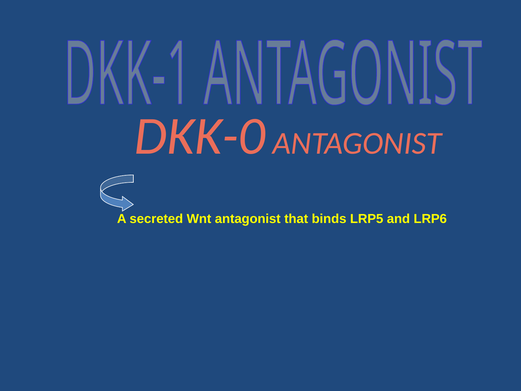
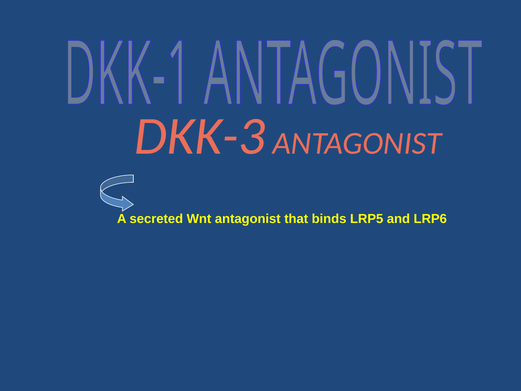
DKK-0: DKK-0 -> DKK-3 (200, 136)
